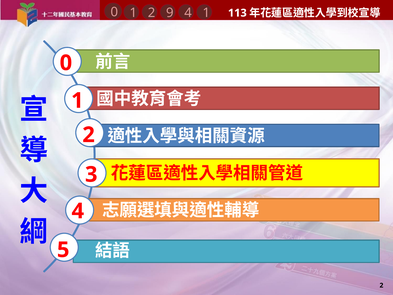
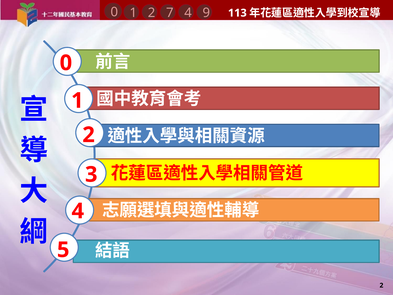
9: 9 -> 7 (170, 13)
4 1: 1 -> 9 (206, 13)
